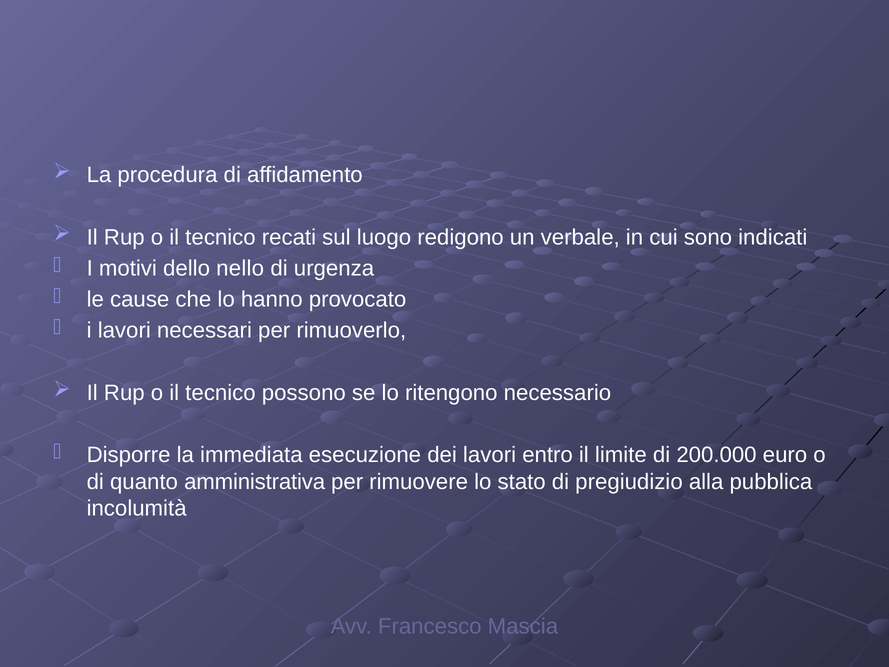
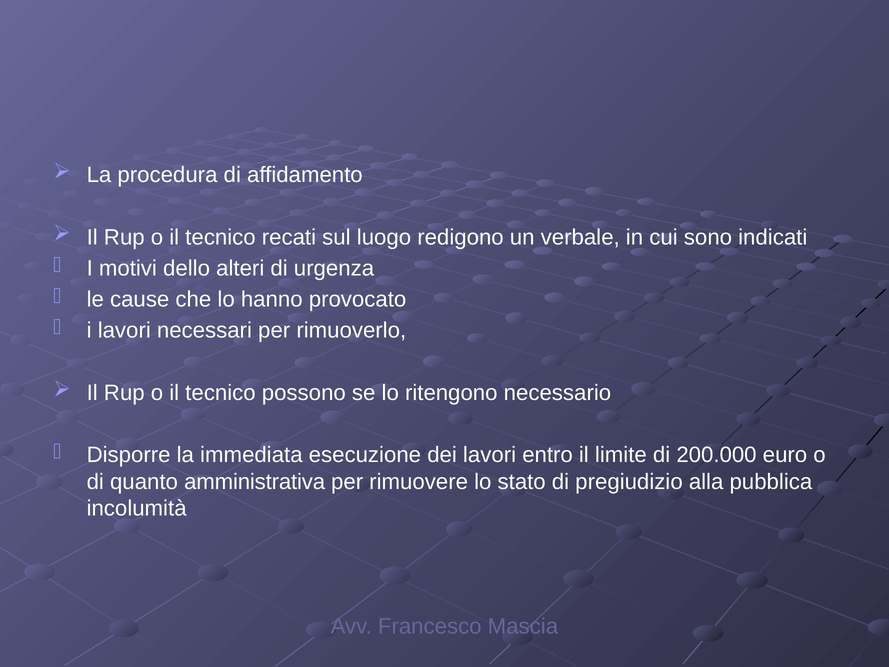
nello: nello -> alteri (240, 268)
